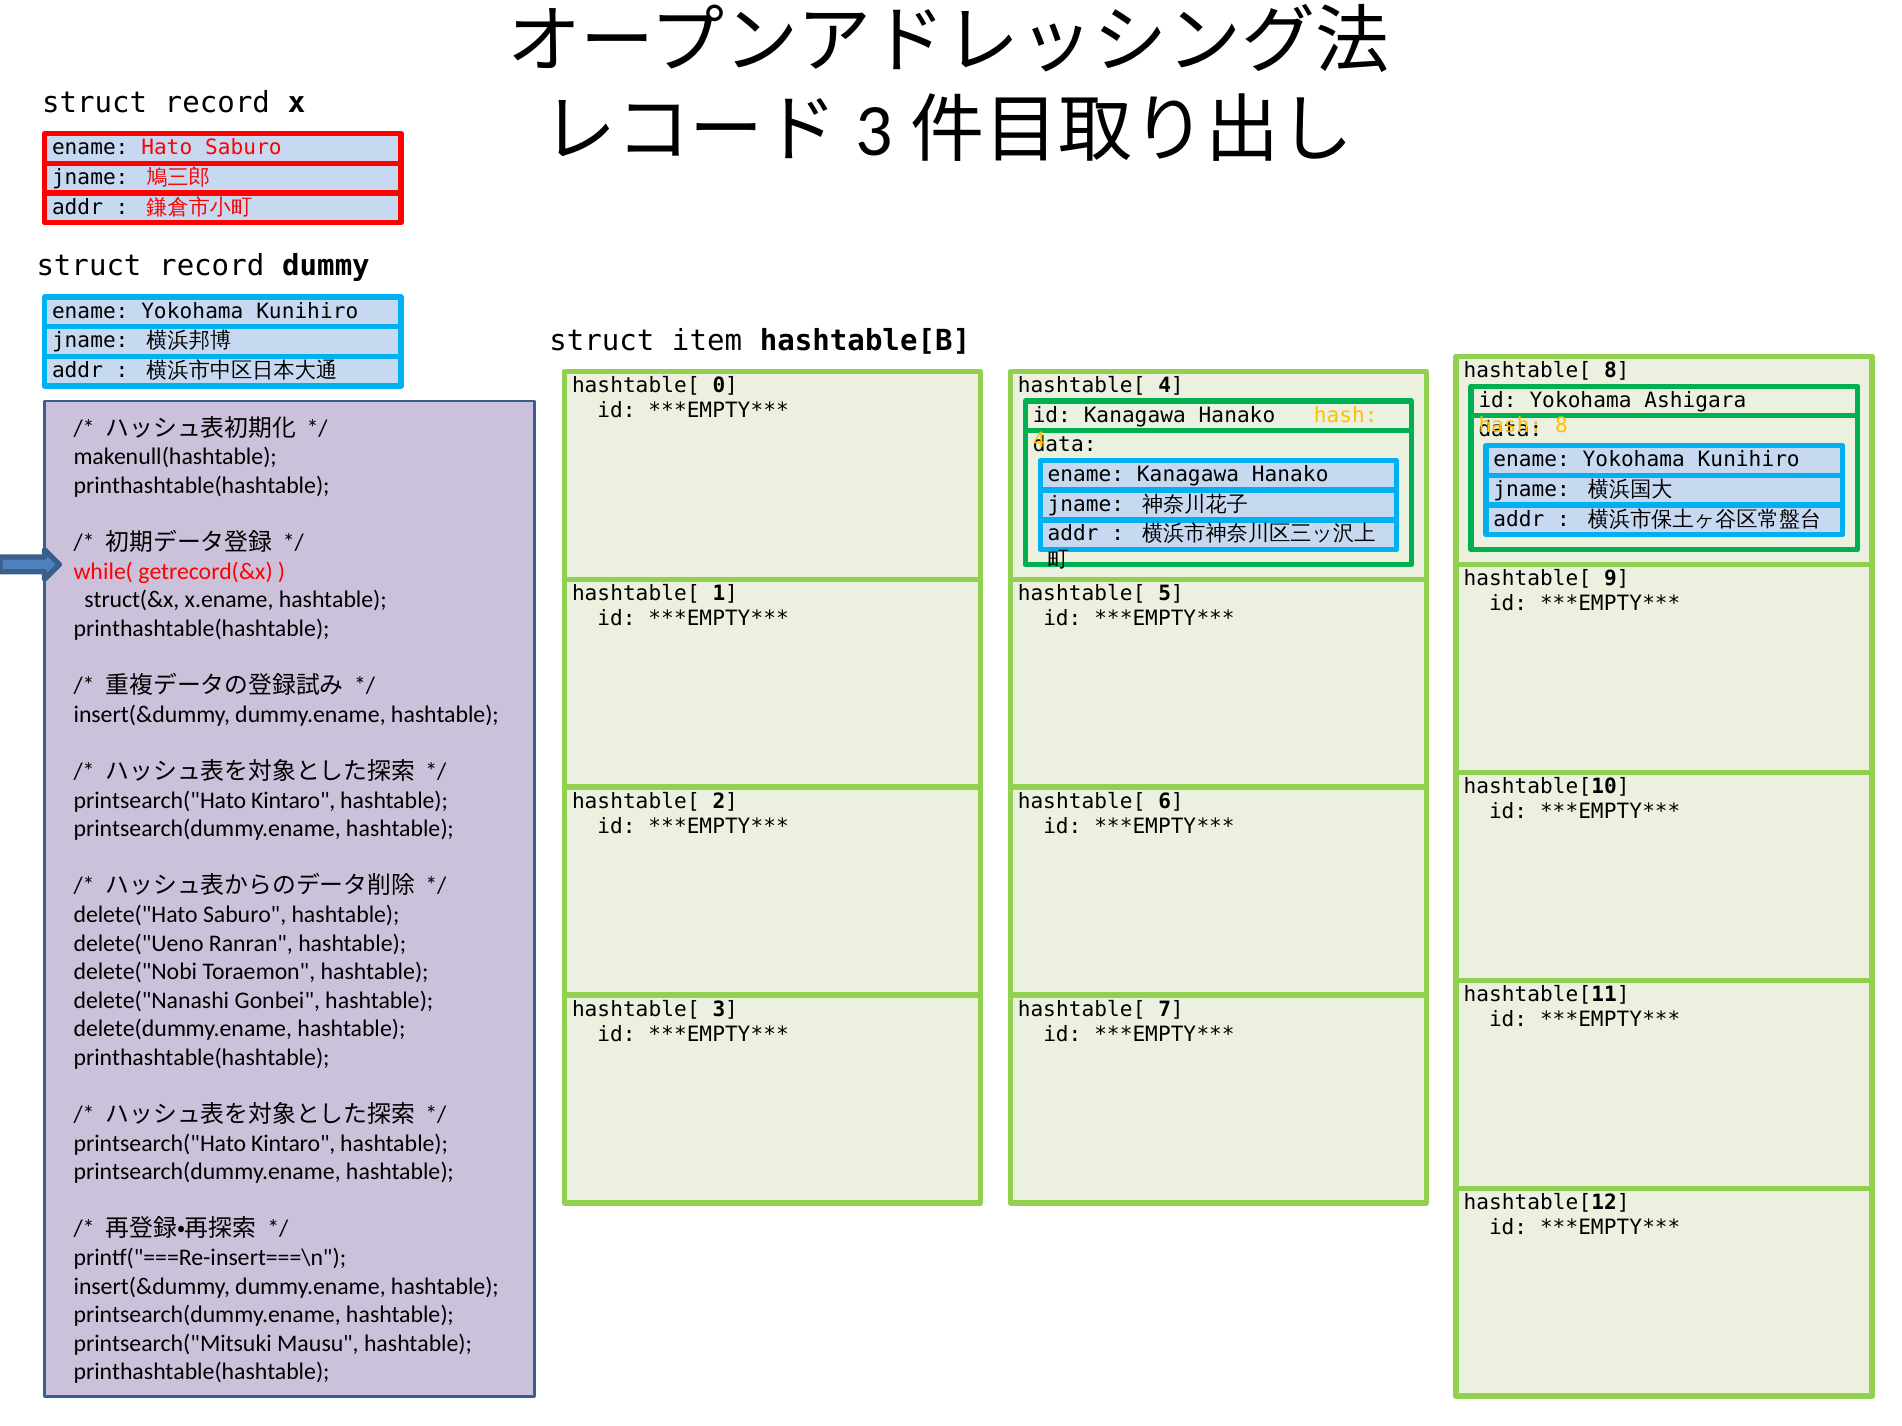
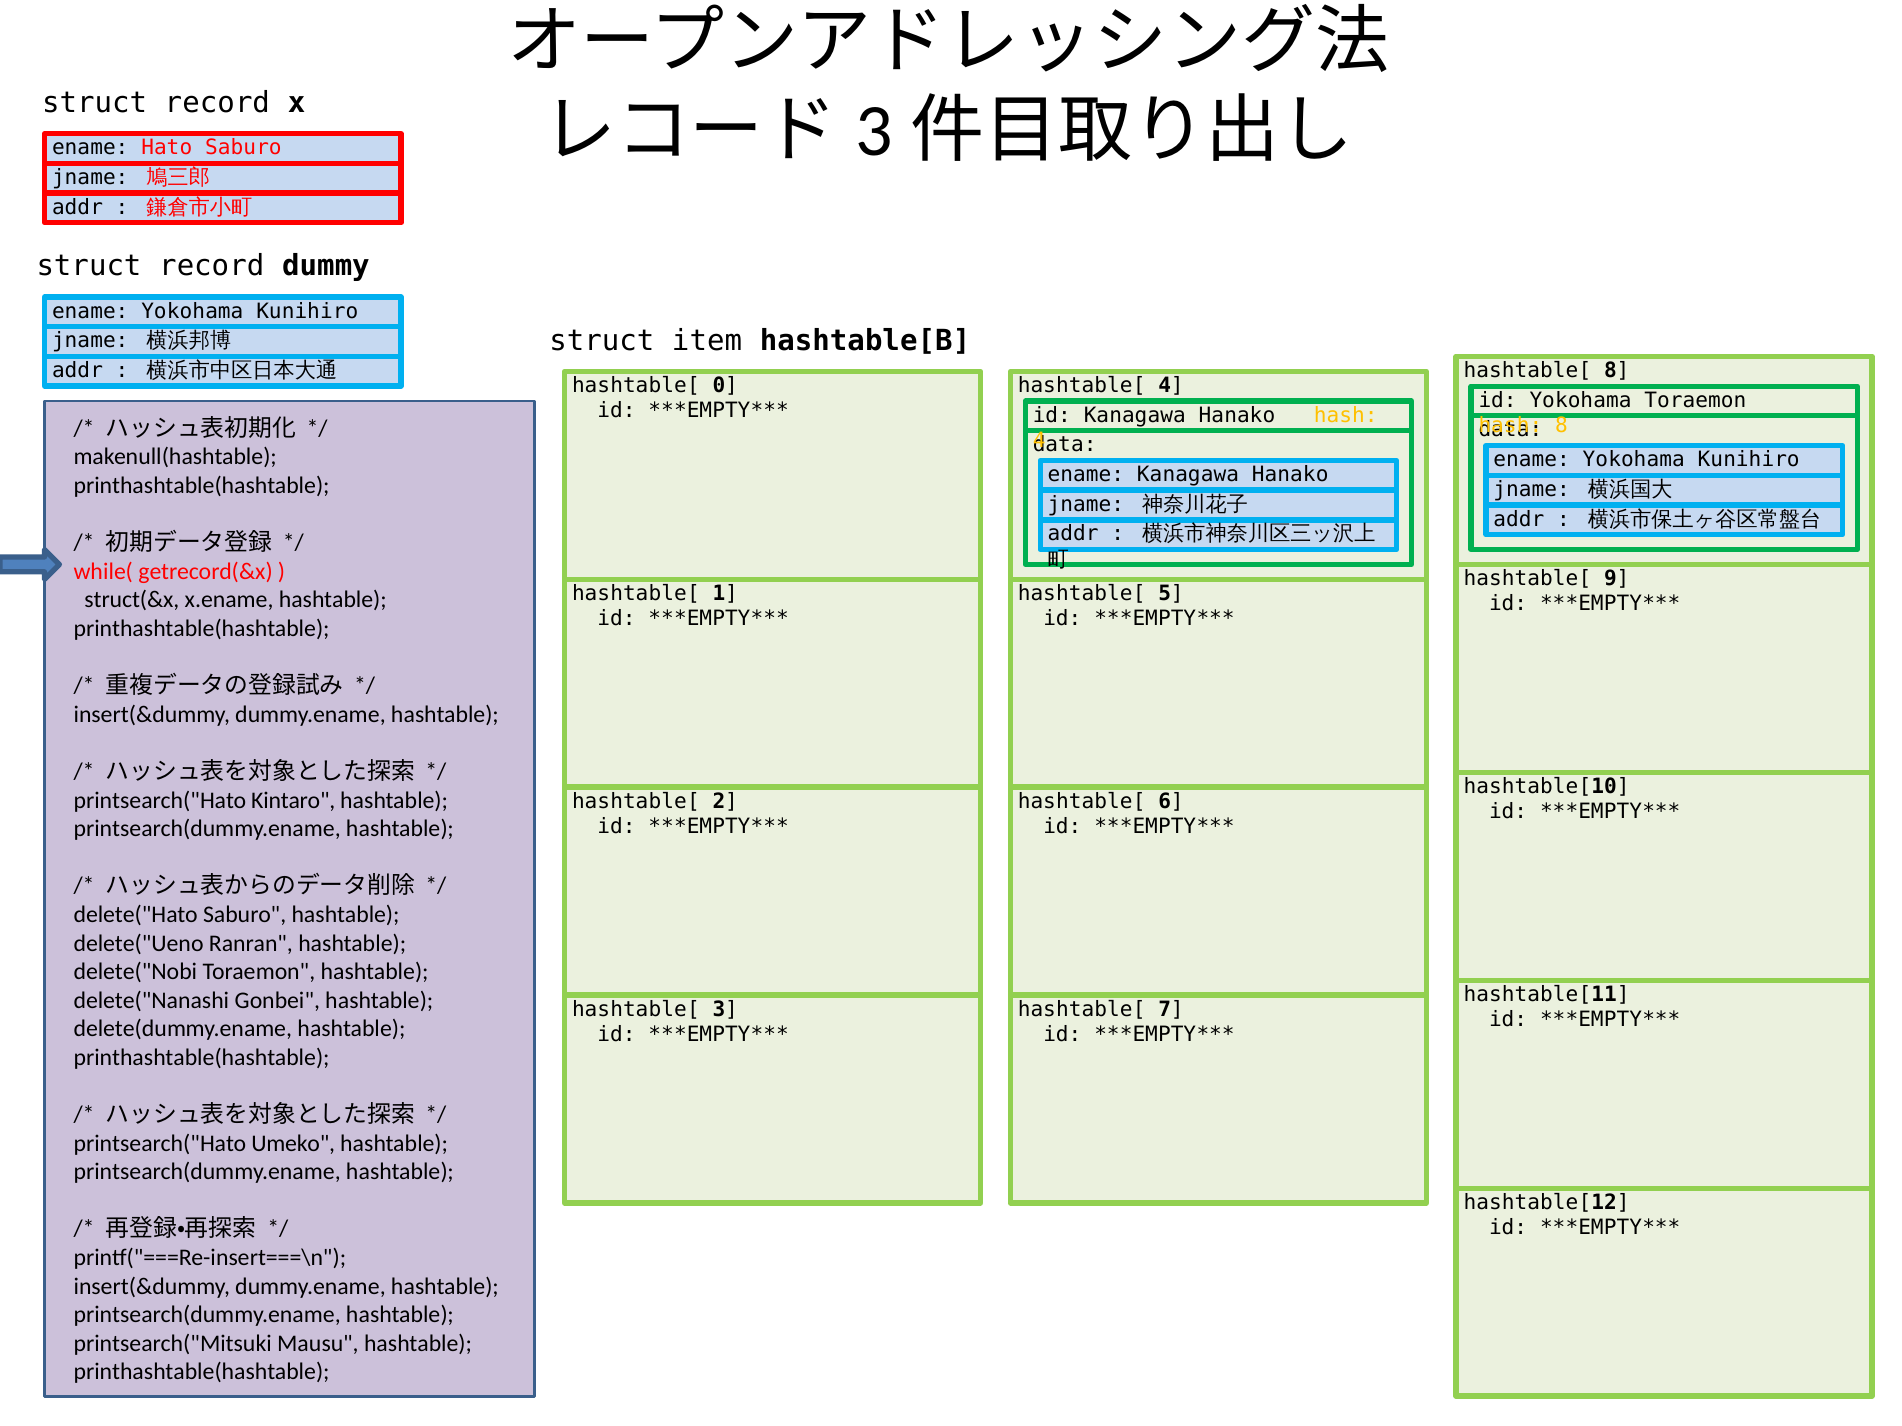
Ashigara: Ashigara -> Toraemon (1695, 400)
Kintaro: Kintaro -> Umeko (293, 1144)
